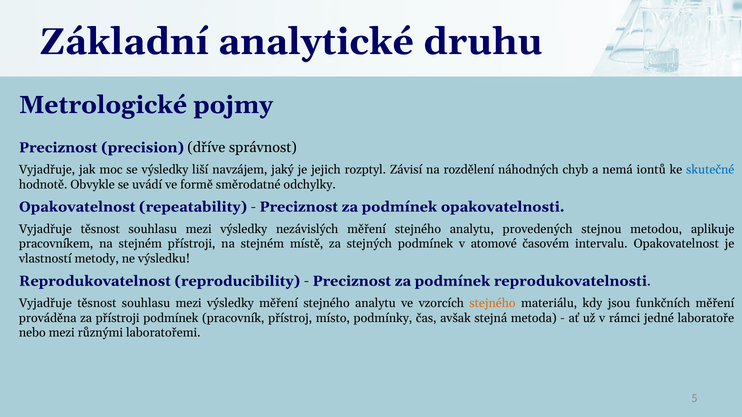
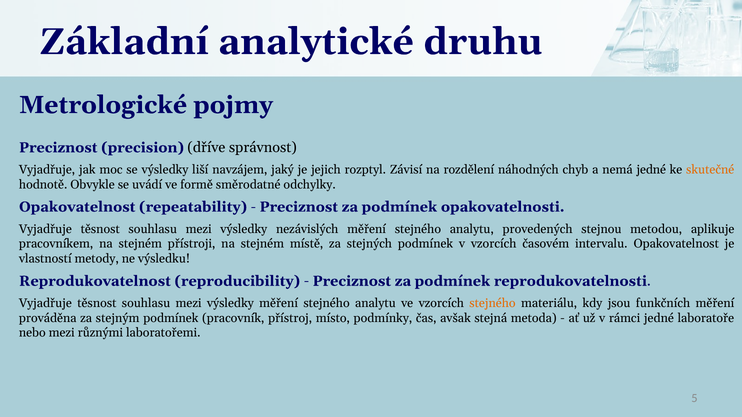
nemá iontů: iontů -> jedné (651, 170)
skutečné colour: blue -> orange (710, 170)
v atomové: atomové -> vzorcích (494, 244)
za přístroji: přístroji -> stejným (118, 318)
